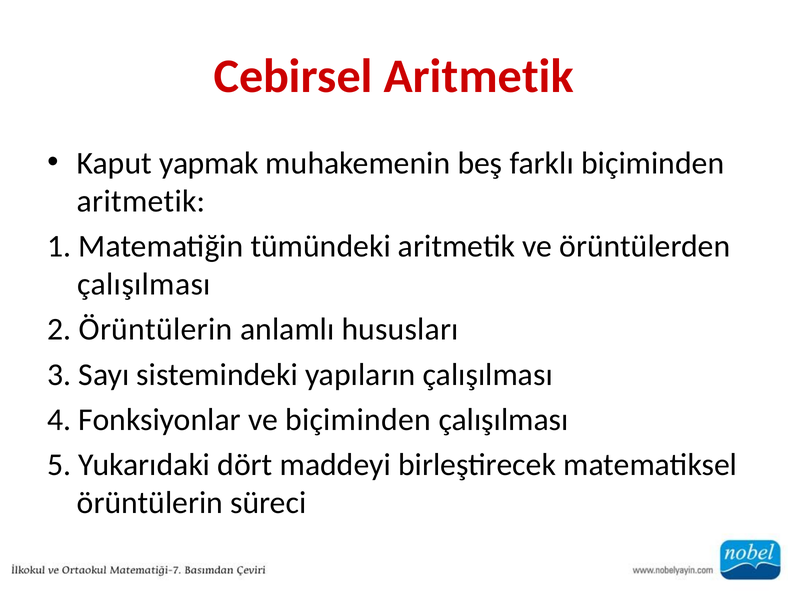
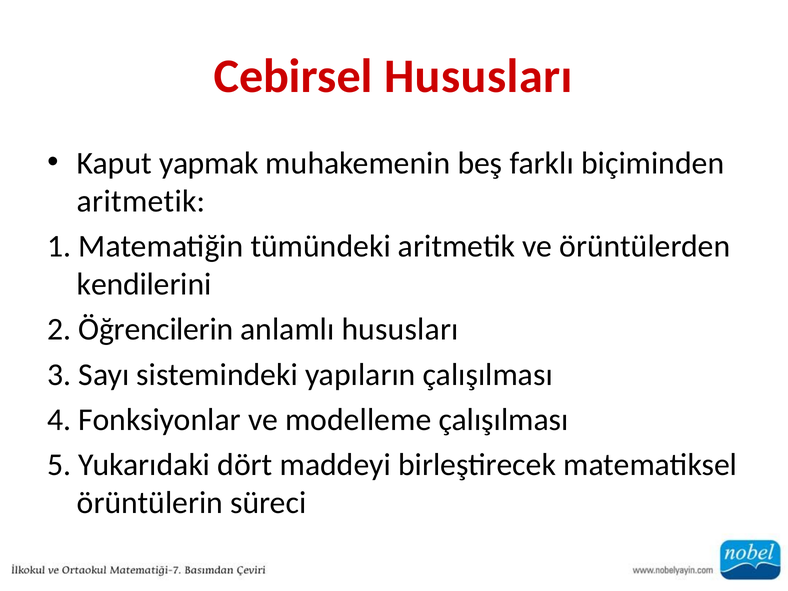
Cebirsel Aritmetik: Aritmetik -> Hususları (478, 76)
çalışılması: çalışılması -> kendilerini (144, 284)
2 Örüntülerin: Örüntülerin -> Öğrencilerin (156, 330)
ve biçiminden: biçiminden -> modelleme (358, 420)
